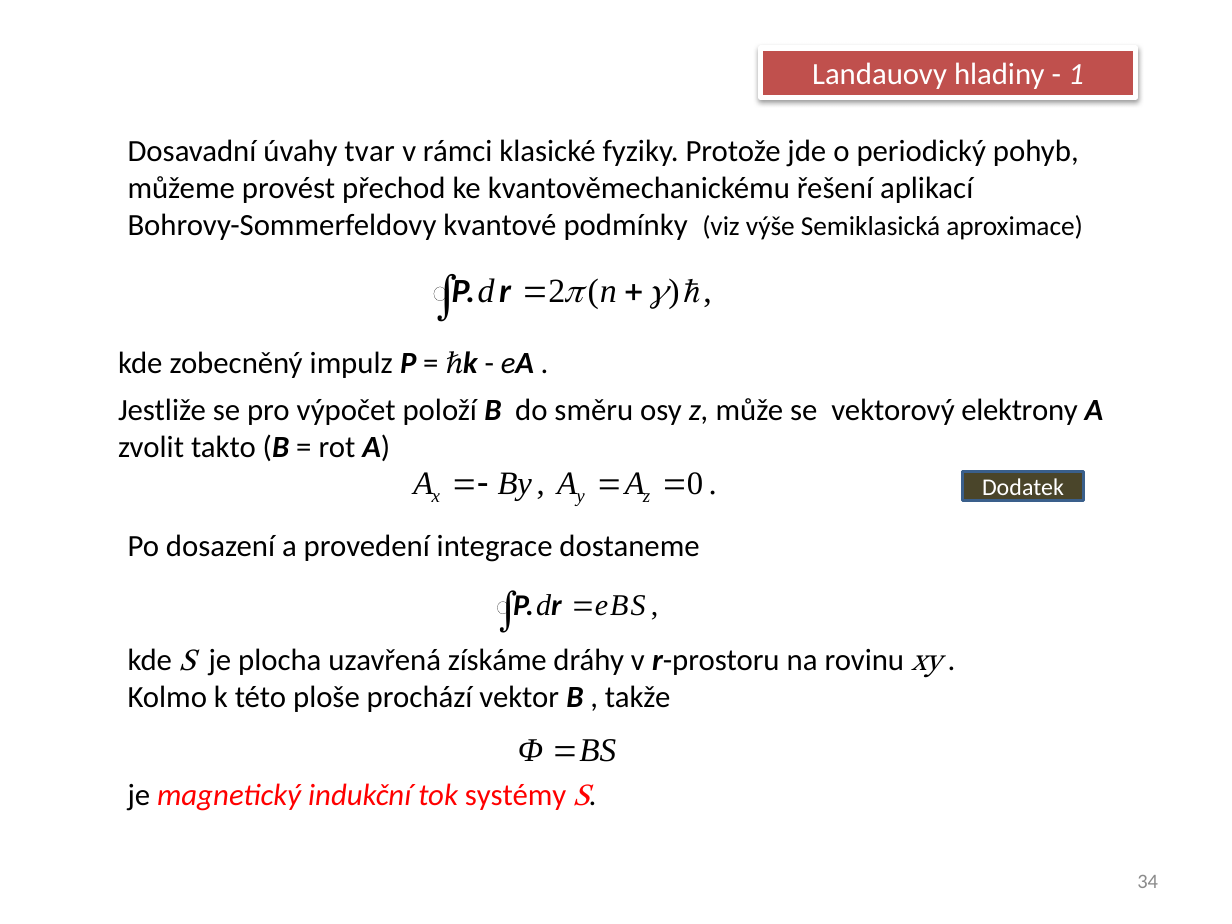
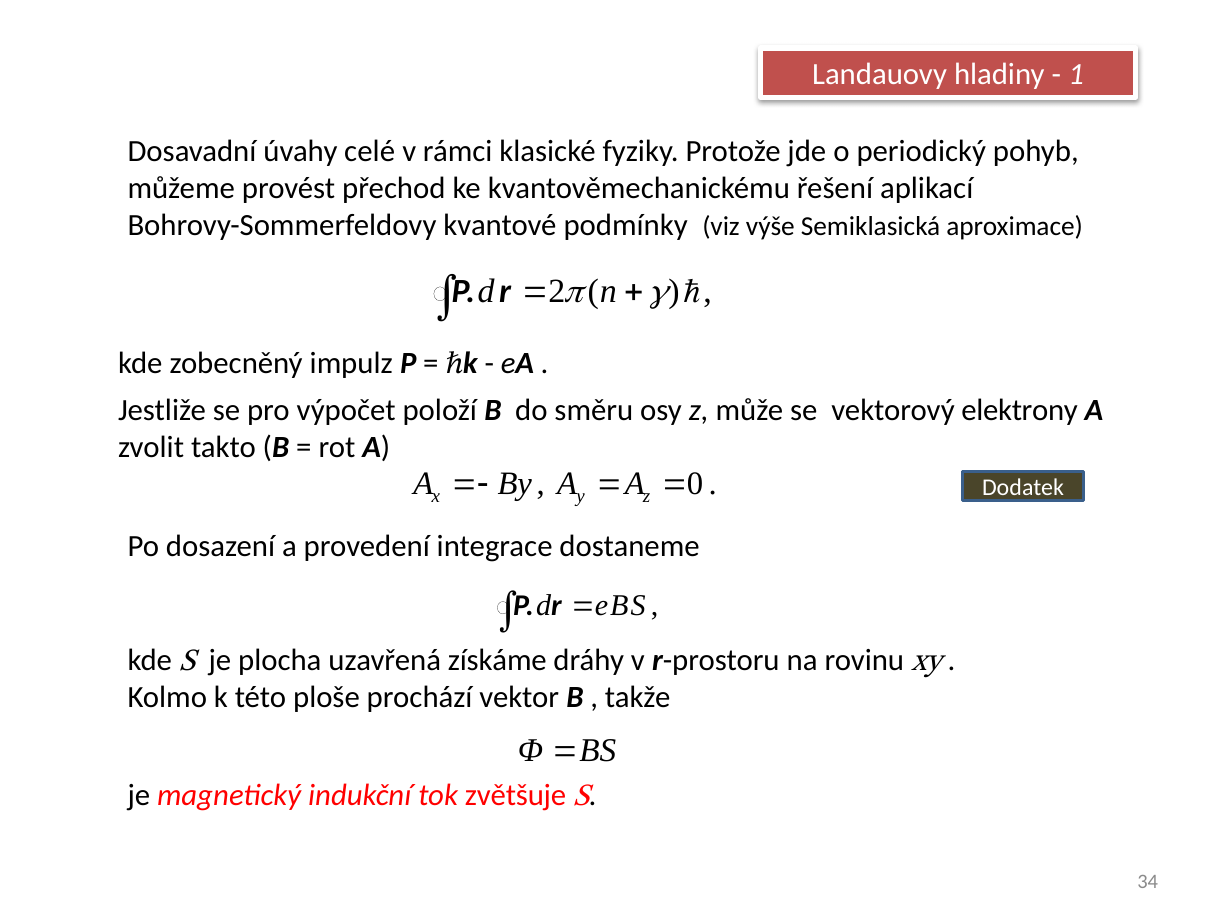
tvar: tvar -> celé (370, 152)
systémy: systémy -> zvětšuje (516, 795)
